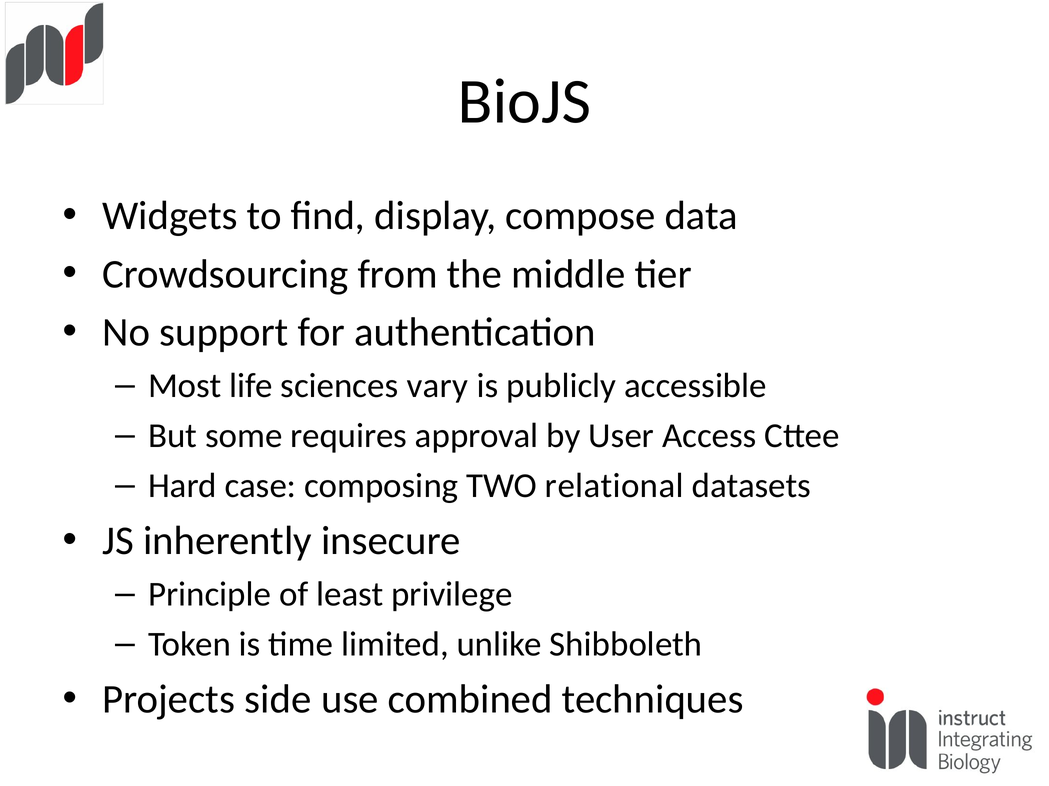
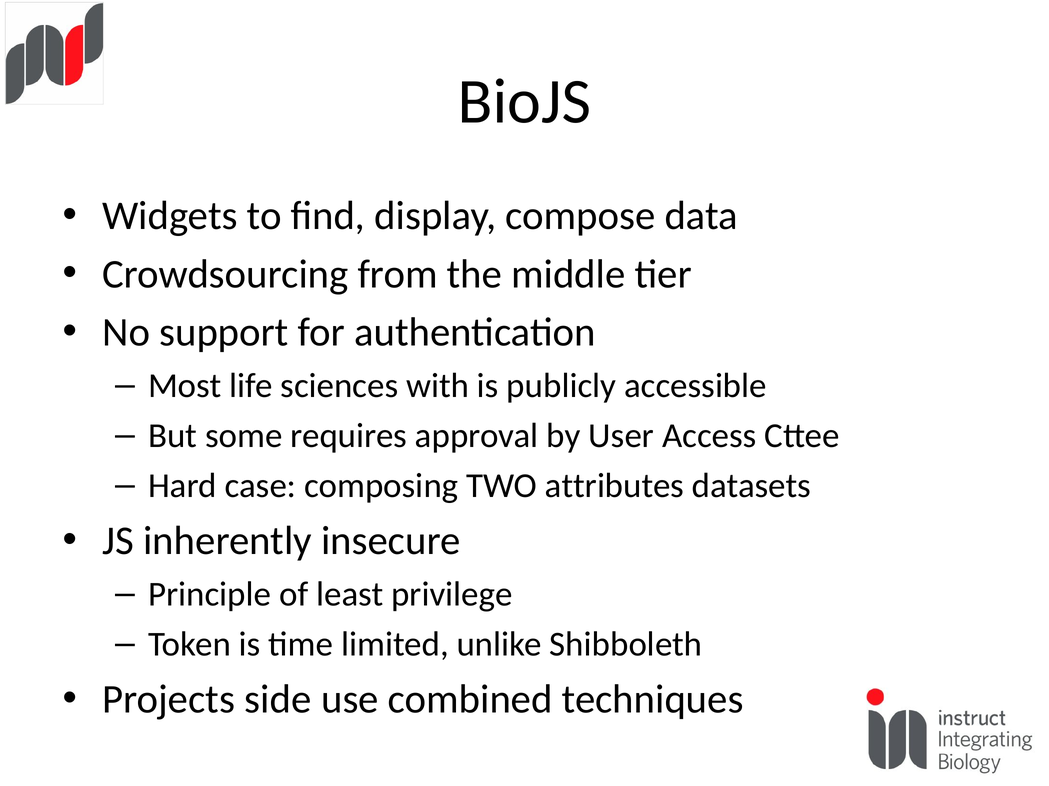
vary: vary -> with (438, 386)
relational: relational -> attributes (615, 486)
